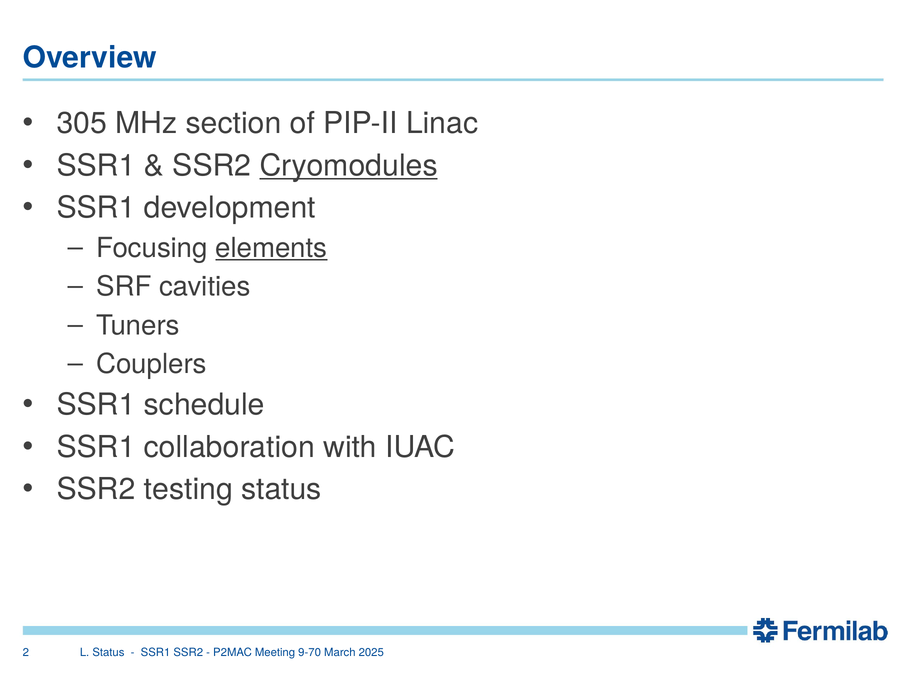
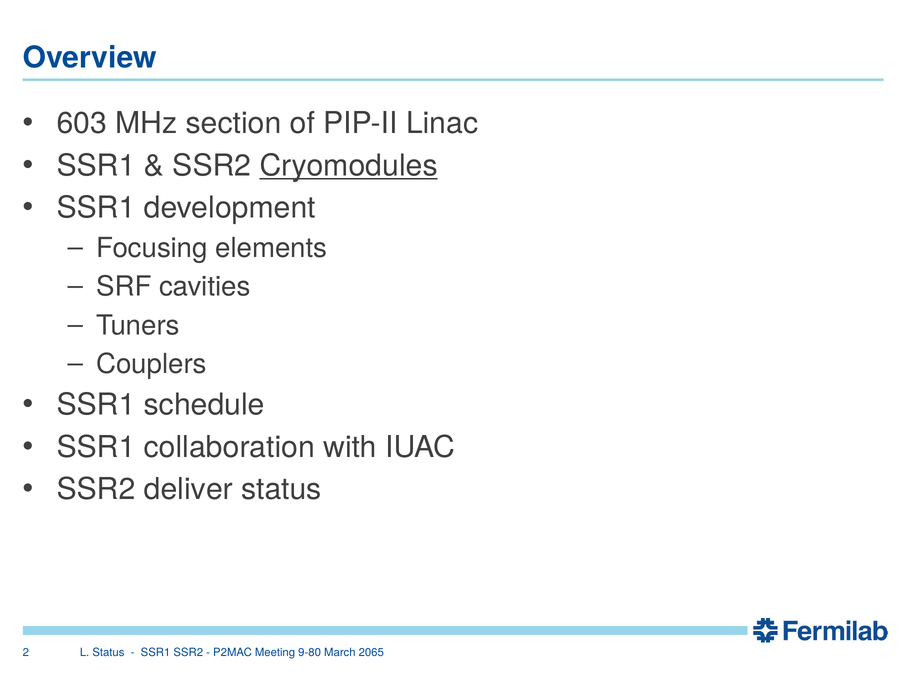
305: 305 -> 603 (82, 124)
elements underline: present -> none (271, 248)
testing: testing -> deliver (188, 490)
9-70: 9-70 -> 9-80 (310, 653)
2025: 2025 -> 2065 (371, 653)
